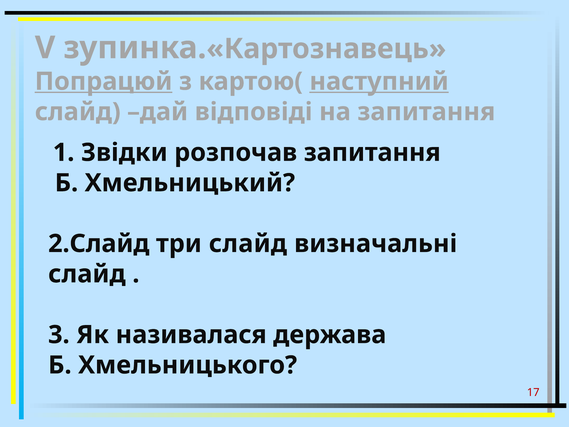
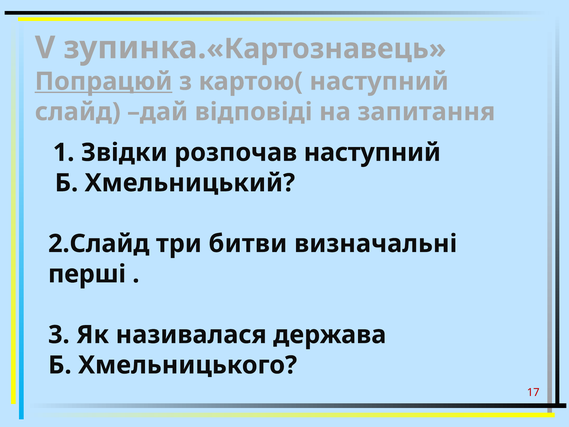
наступний underline: present -> none (379, 81)
розпочав запитання: запитання -> наступний (372, 152)
три слайд: слайд -> битви (248, 244)
слайд: слайд -> перші (87, 274)
